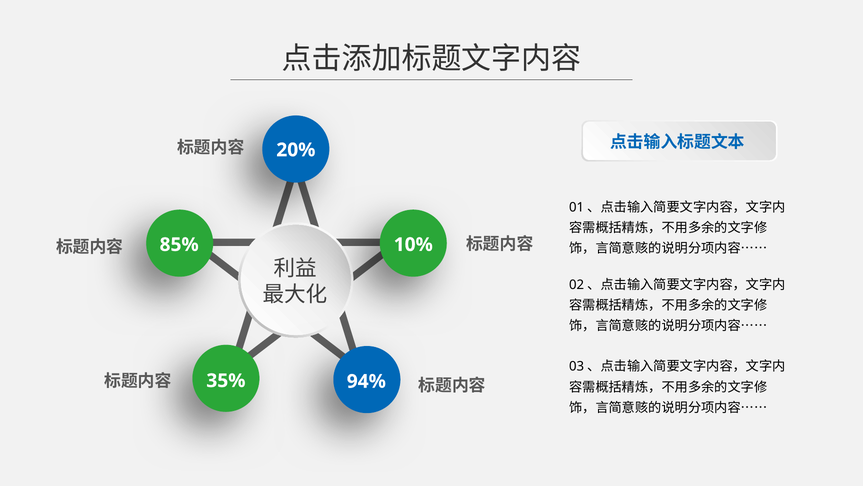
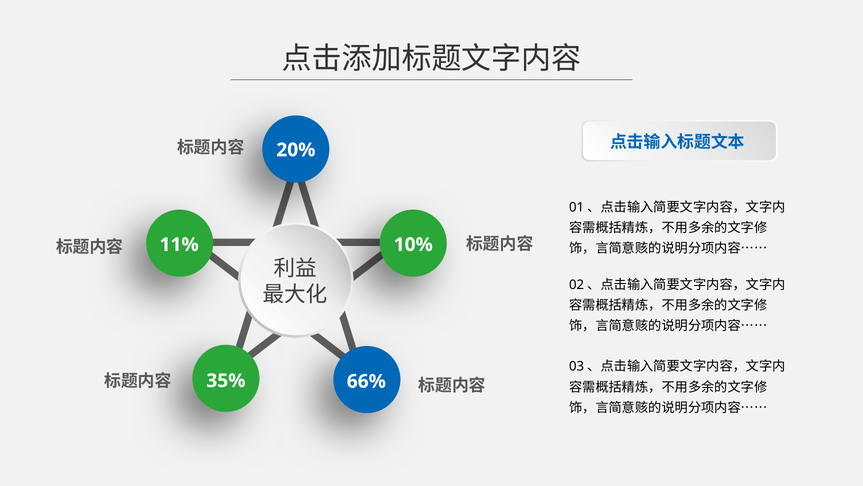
85%: 85% -> 11% (179, 244)
94%: 94% -> 66% (366, 381)
